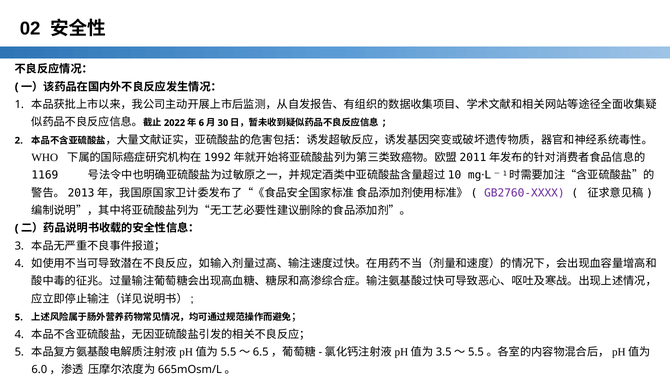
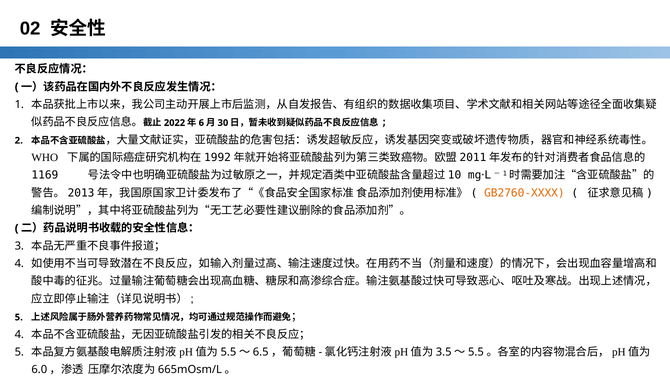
GB2760-XXXX colour: purple -> orange (524, 193)
